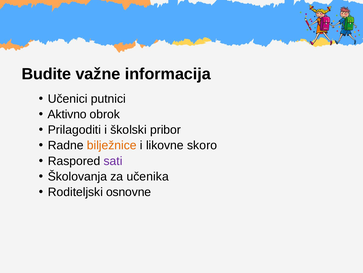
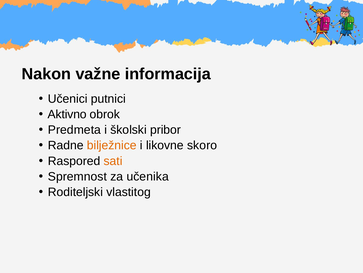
Budite: Budite -> Nakon (46, 74)
Prilagoditi: Prilagoditi -> Predmeta (74, 130)
sati colour: purple -> orange (113, 161)
Školovanja: Školovanja -> Spremnost (77, 176)
osnovne: osnovne -> vlastitog (129, 192)
